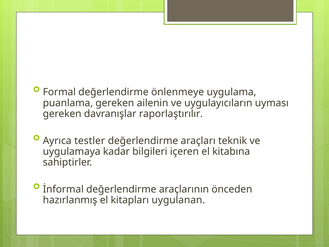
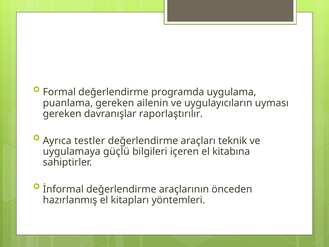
önlenmeye: önlenmeye -> programda (178, 92)
kadar: kadar -> güçlü (116, 151)
uygulanan: uygulanan -> yöntemleri (178, 200)
